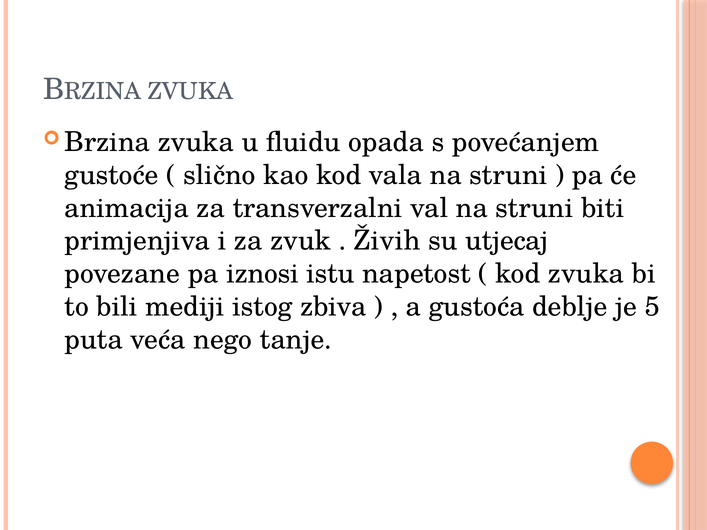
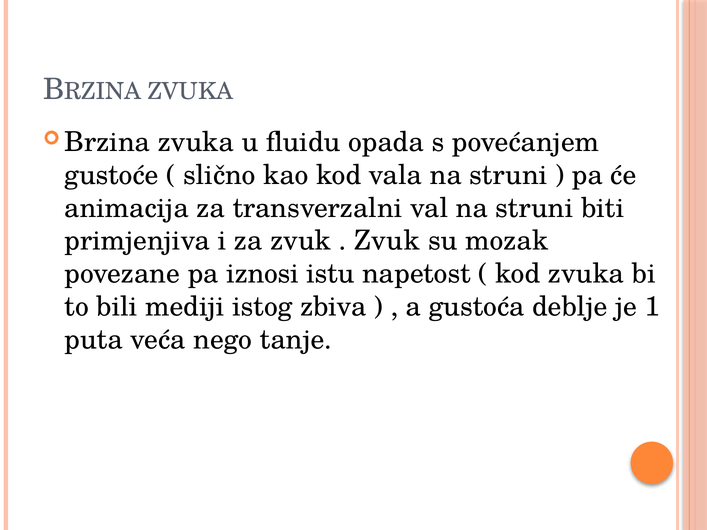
Živih: Živih -> Zvuk (387, 241)
utjecaj: utjecaj -> mozak (507, 241)
5: 5 -> 1 (652, 307)
